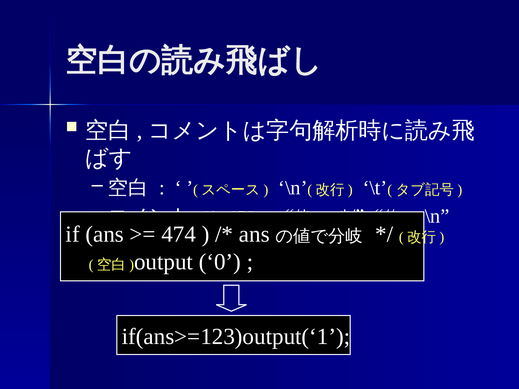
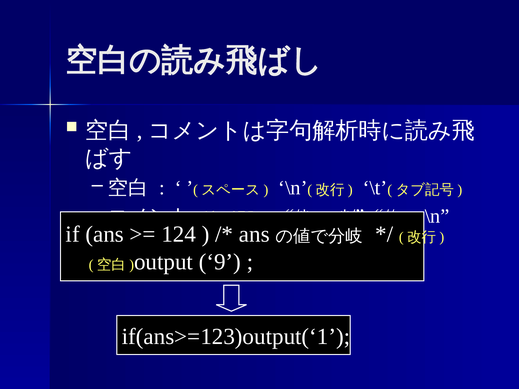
474: 474 -> 124 (179, 234)
0: 0 -> 9 (220, 262)
